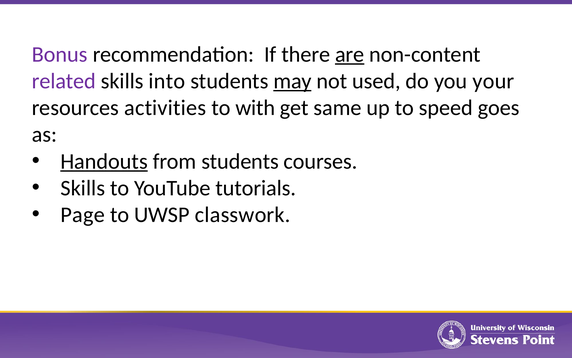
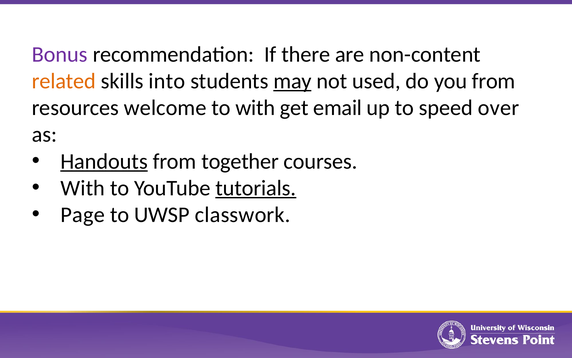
are underline: present -> none (350, 54)
related colour: purple -> orange (64, 81)
you your: your -> from (494, 81)
activities: activities -> welcome (165, 108)
same: same -> email (338, 108)
goes: goes -> over (499, 108)
from students: students -> together (240, 161)
Skills: Skills -> With (83, 188)
tutorials underline: none -> present (256, 188)
